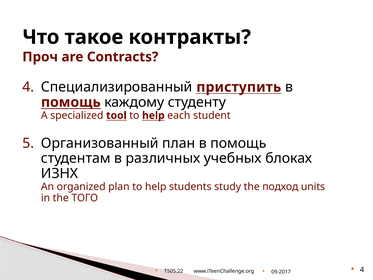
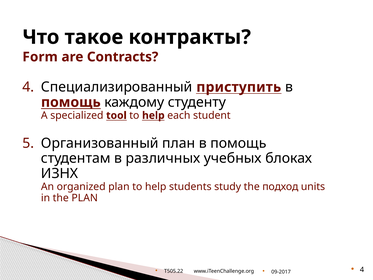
Проч: Проч -> Form (40, 57)
the ТОГО: ТОГО -> PLAN (85, 198)
